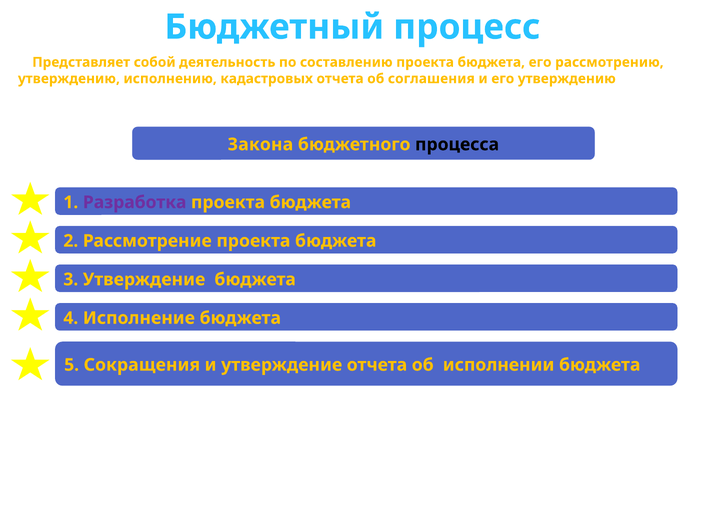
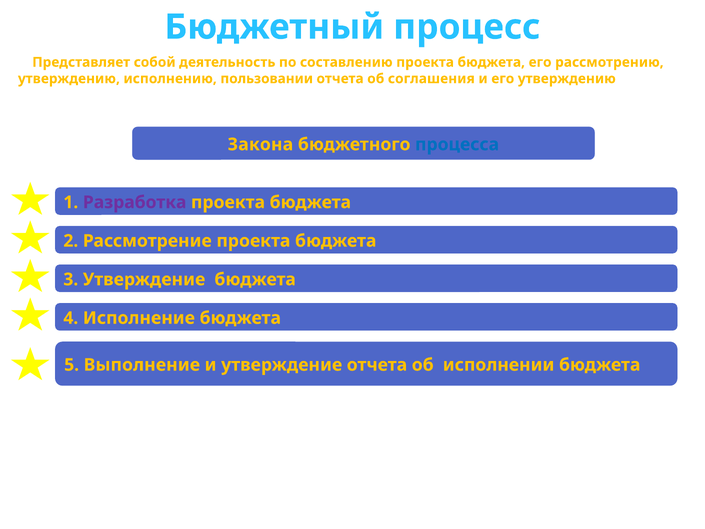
кадастровых: кадастровых -> пользовании (267, 79)
процесса colour: black -> blue (457, 144)
Сокращения: Сокращения -> Выполнение (142, 365)
